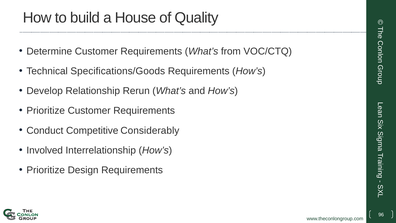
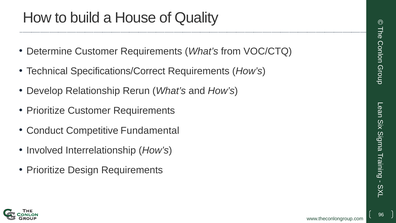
Specifications/Goods: Specifications/Goods -> Specifications/Correct (118, 71)
Considerably: Considerably -> Fundamental (150, 130)
